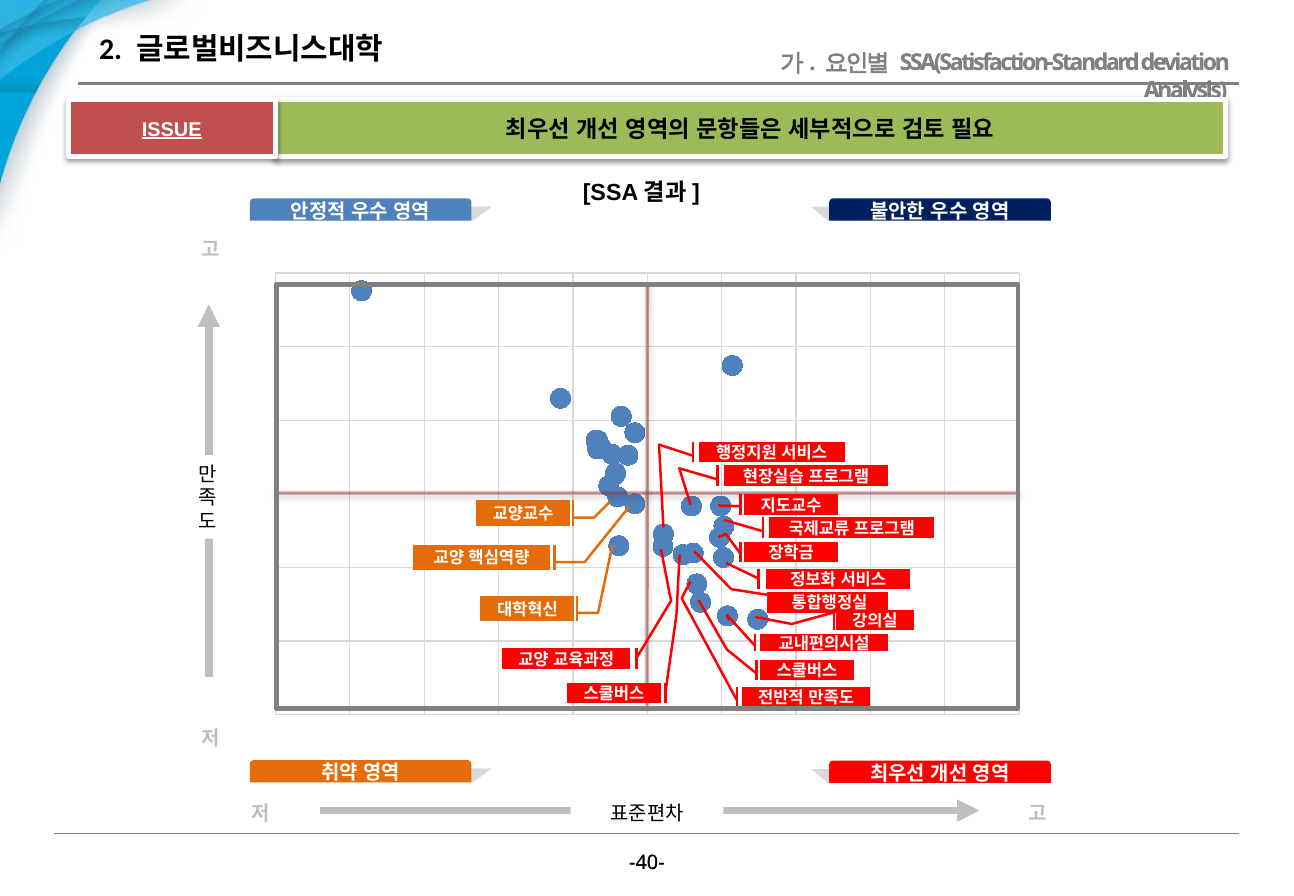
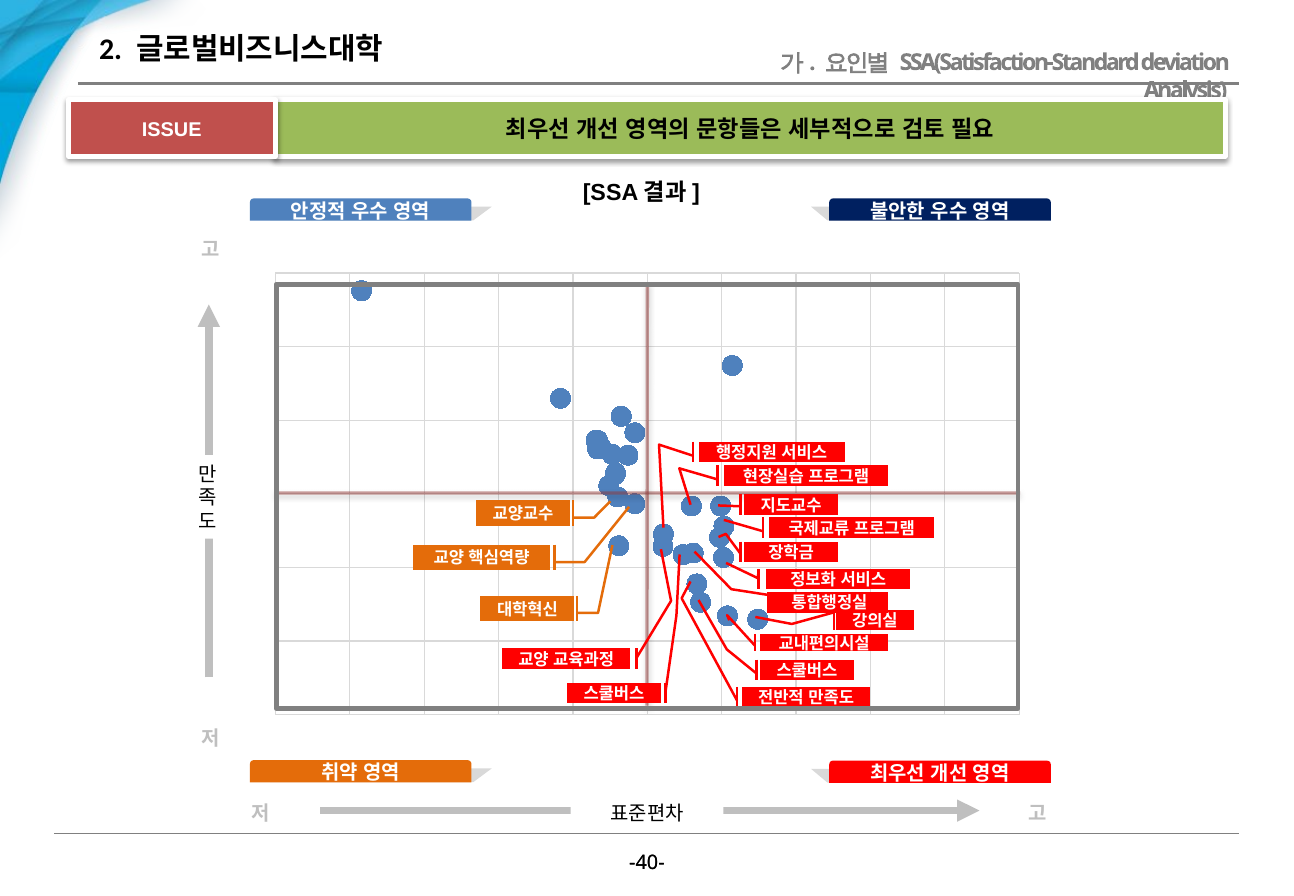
ISSUE underline: present -> none (172, 129)
